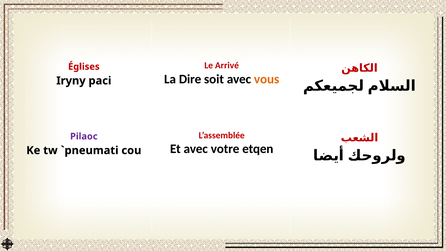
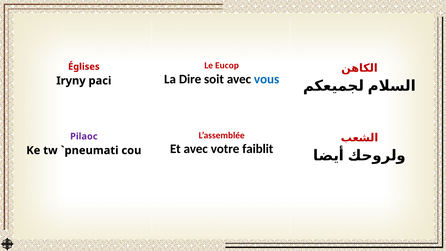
Arrivé: Arrivé -> Eucop (227, 66)
vous colour: orange -> blue (267, 79)
etqen: etqen -> faiblit (258, 149)
